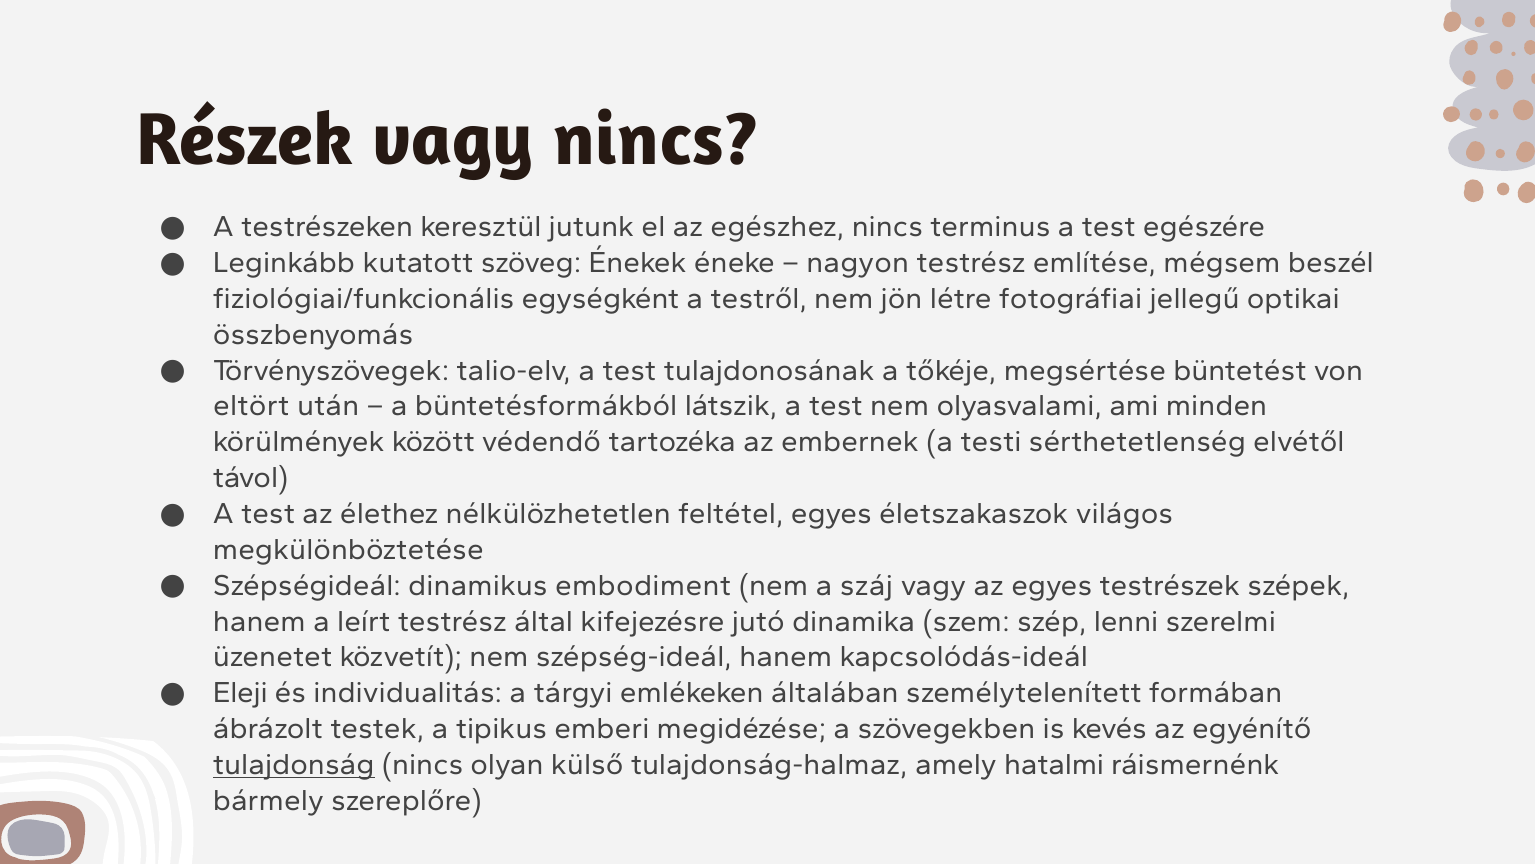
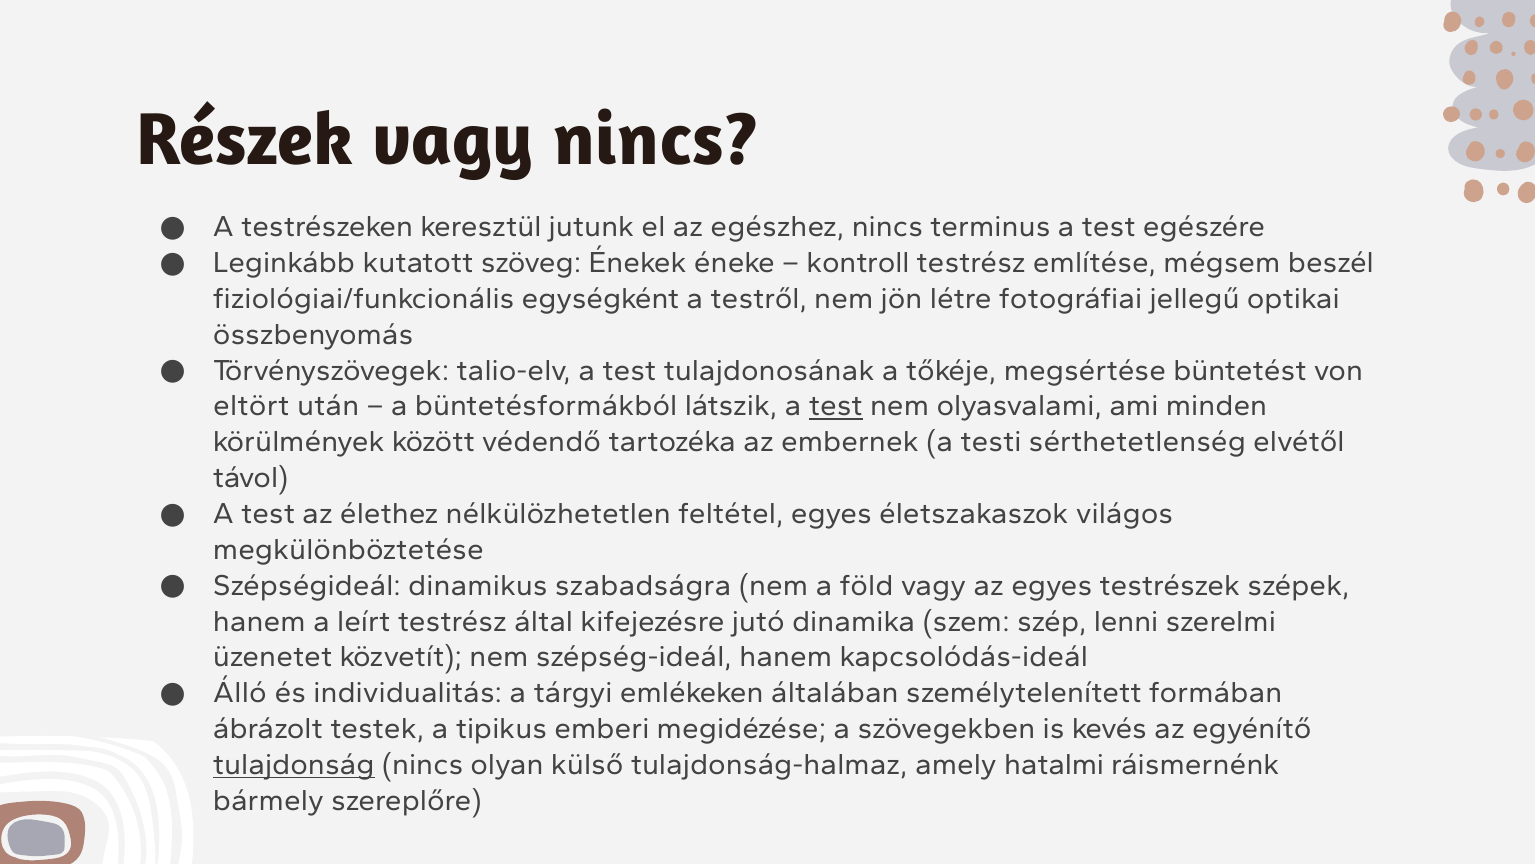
nagyon: nagyon -> kontroll (858, 262)
test underline: none -> present (836, 406)
embodiment: embodiment -> szabadságra (643, 585)
száj: száj -> föld (867, 585)
Eleji: Eleji -> Álló (240, 693)
